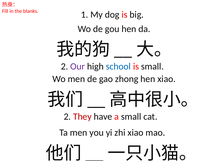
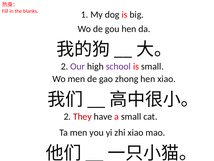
school colour: blue -> purple (118, 66)
